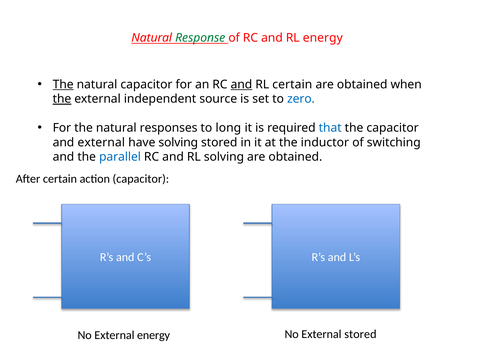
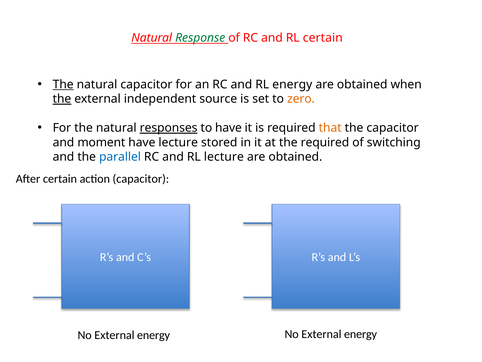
RL energy: energy -> certain (323, 38)
and underline: present -> none (241, 84)
RL certain: certain -> energy (292, 84)
zero colour: blue -> orange (301, 99)
responses underline: none -> present (169, 128)
to long: long -> have (228, 128)
that colour: blue -> orange (330, 128)
and external: external -> moment (101, 142)
have solving: solving -> lecture (178, 142)
the inductor: inductor -> required (325, 142)
RL solving: solving -> lecture (224, 157)
stored: stored -> energy (361, 334)
